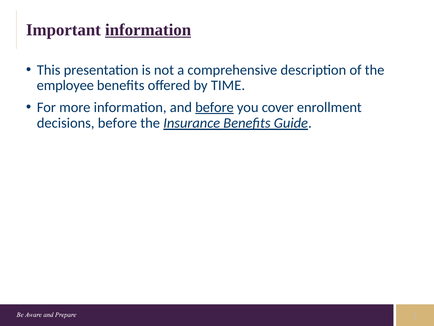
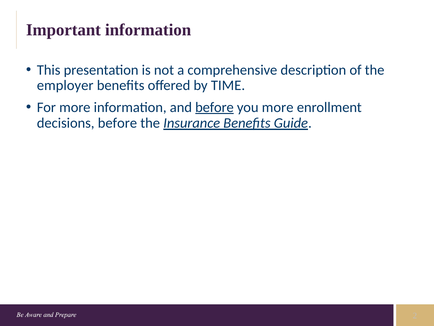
information underline: present -> none (148, 30)
employee: employee -> employer (65, 85)
you cover: cover -> more (278, 107)
